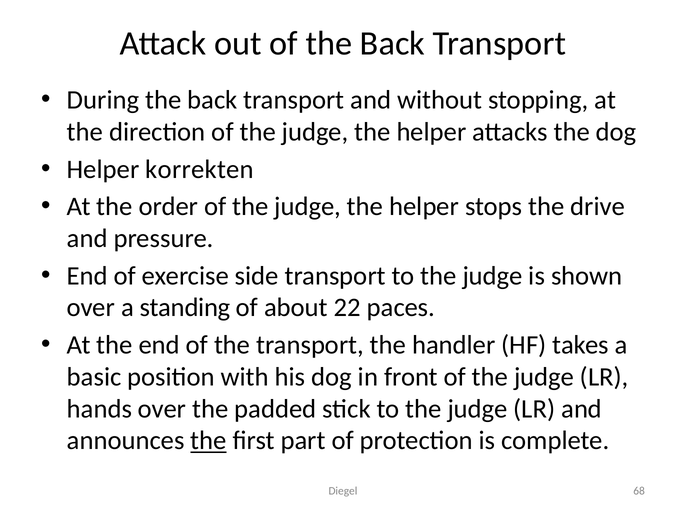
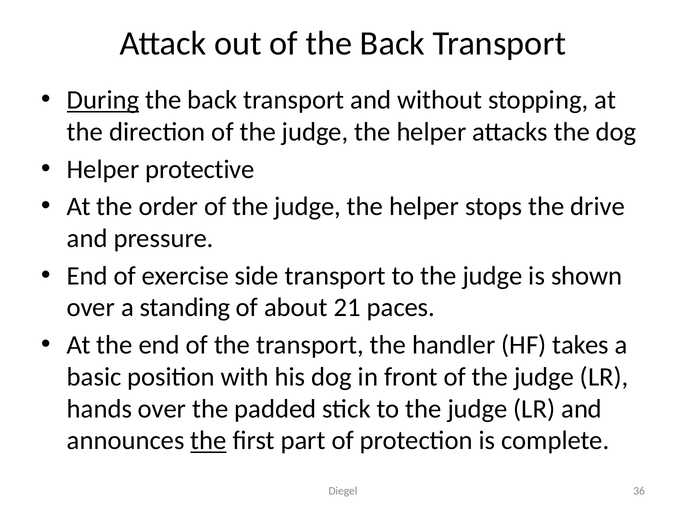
During underline: none -> present (103, 100)
korrekten: korrekten -> protective (200, 169)
22: 22 -> 21 (347, 308)
68: 68 -> 36 (639, 491)
